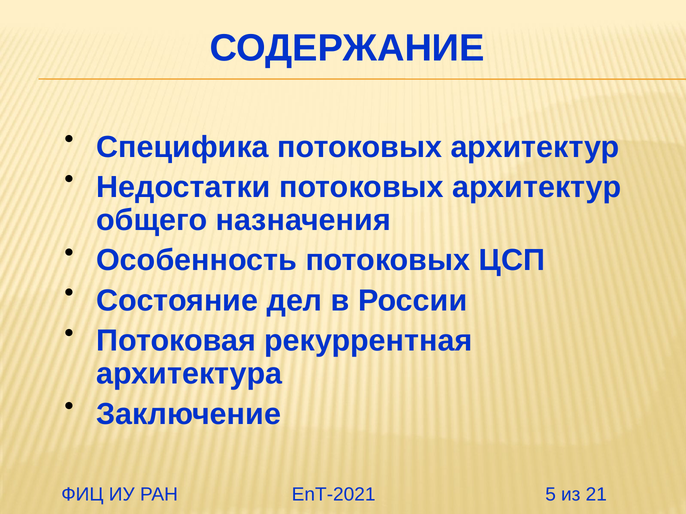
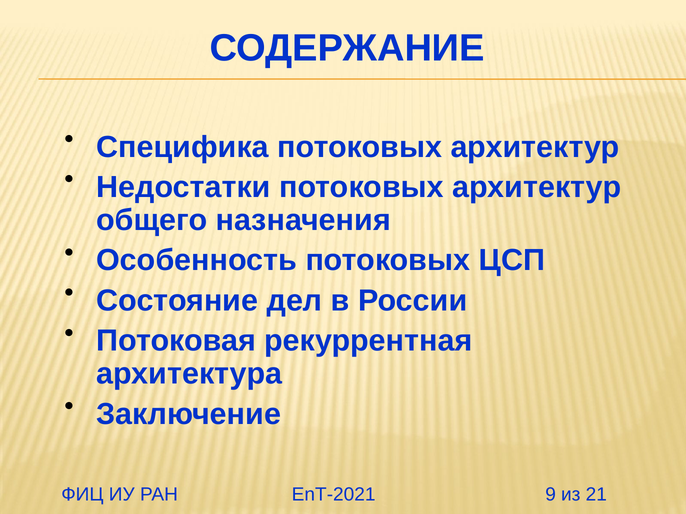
5: 5 -> 9 (551, 495)
